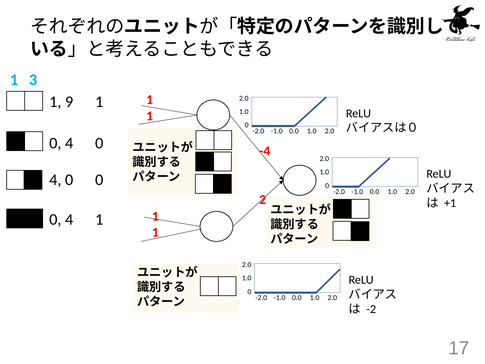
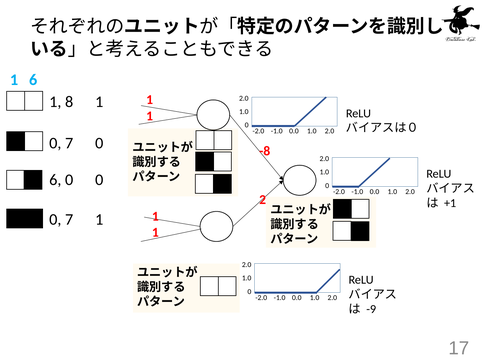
1 3: 3 -> 6 (33, 80)
9: 9 -> 8 (69, 102)
4: 4 -> 7 (69, 143)
-4: -4 -> -8 (265, 151)
4: 4 -> 6 (55, 180)
4: 4 -> 7 (69, 219)
-2: -2 -> -9 (371, 309)
